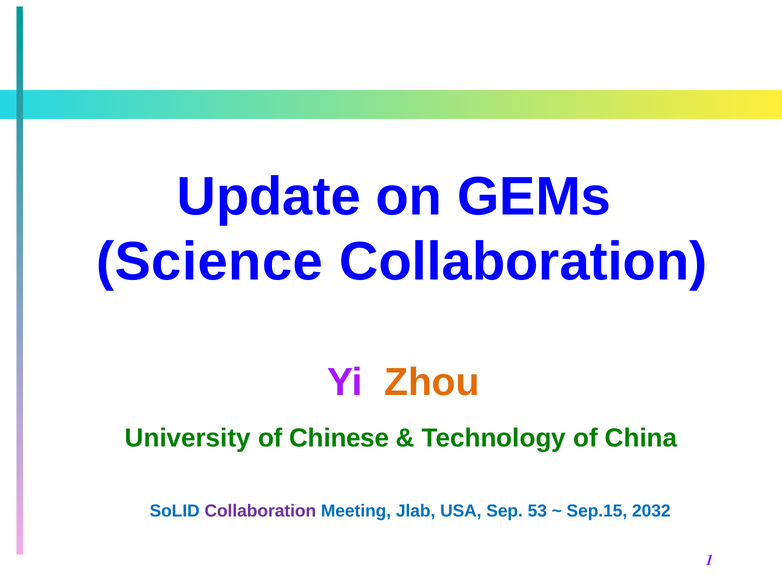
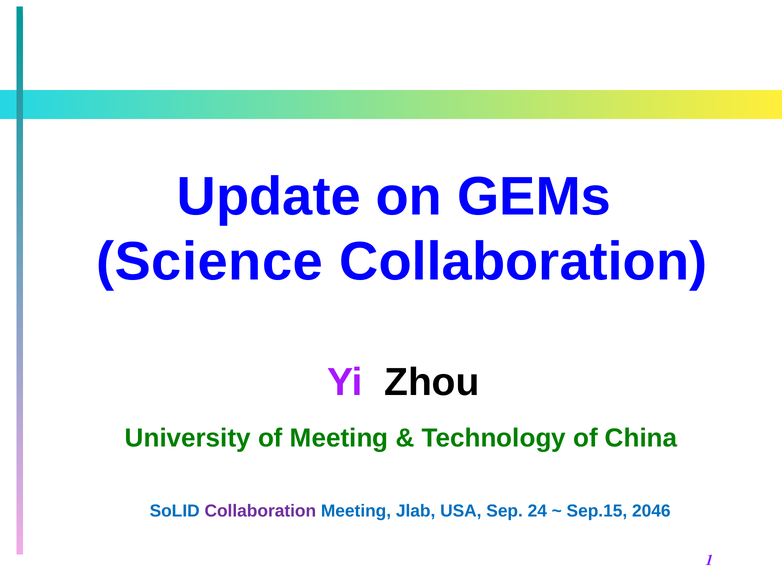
Zhou colour: orange -> black (432, 382)
of Chinese: Chinese -> Meeting (339, 438)
53: 53 -> 24 (537, 511)
2032: 2032 -> 2046 (651, 511)
